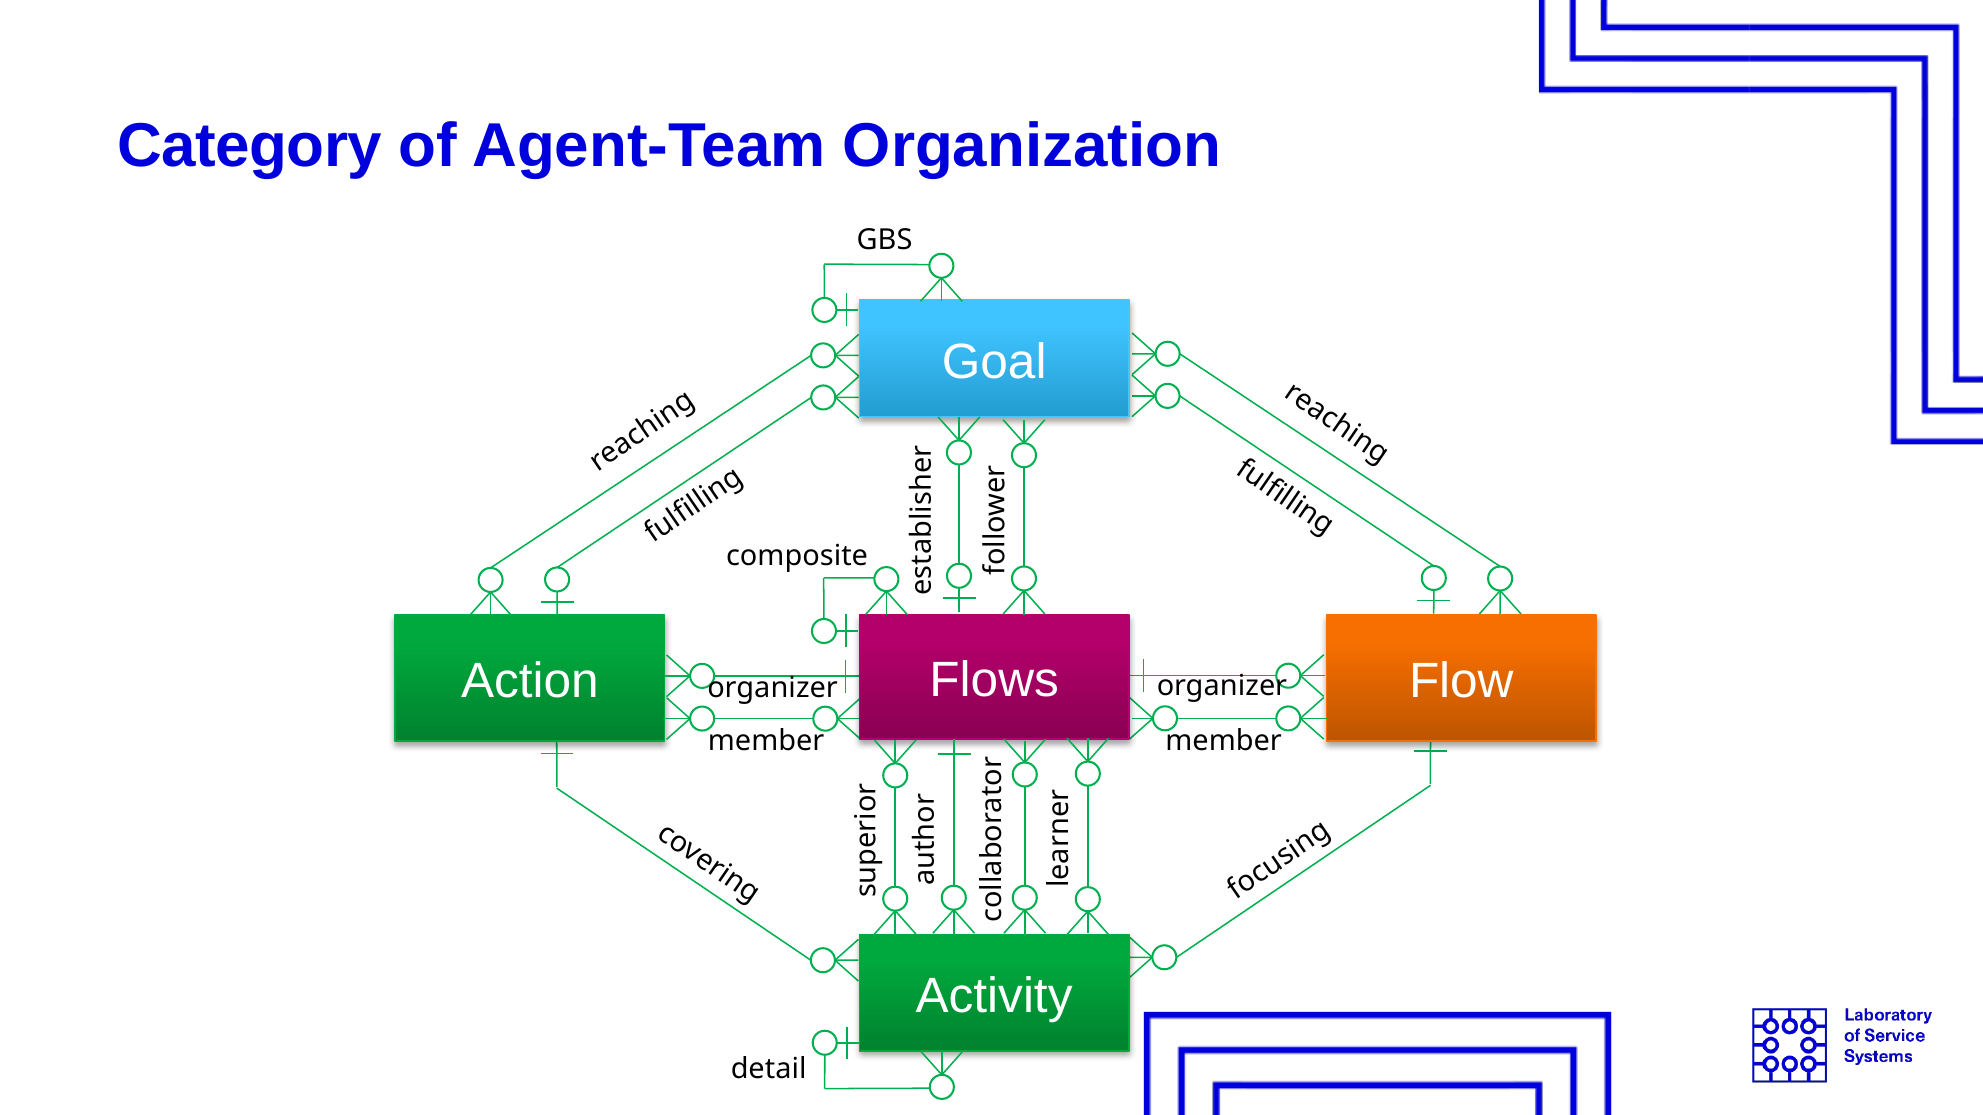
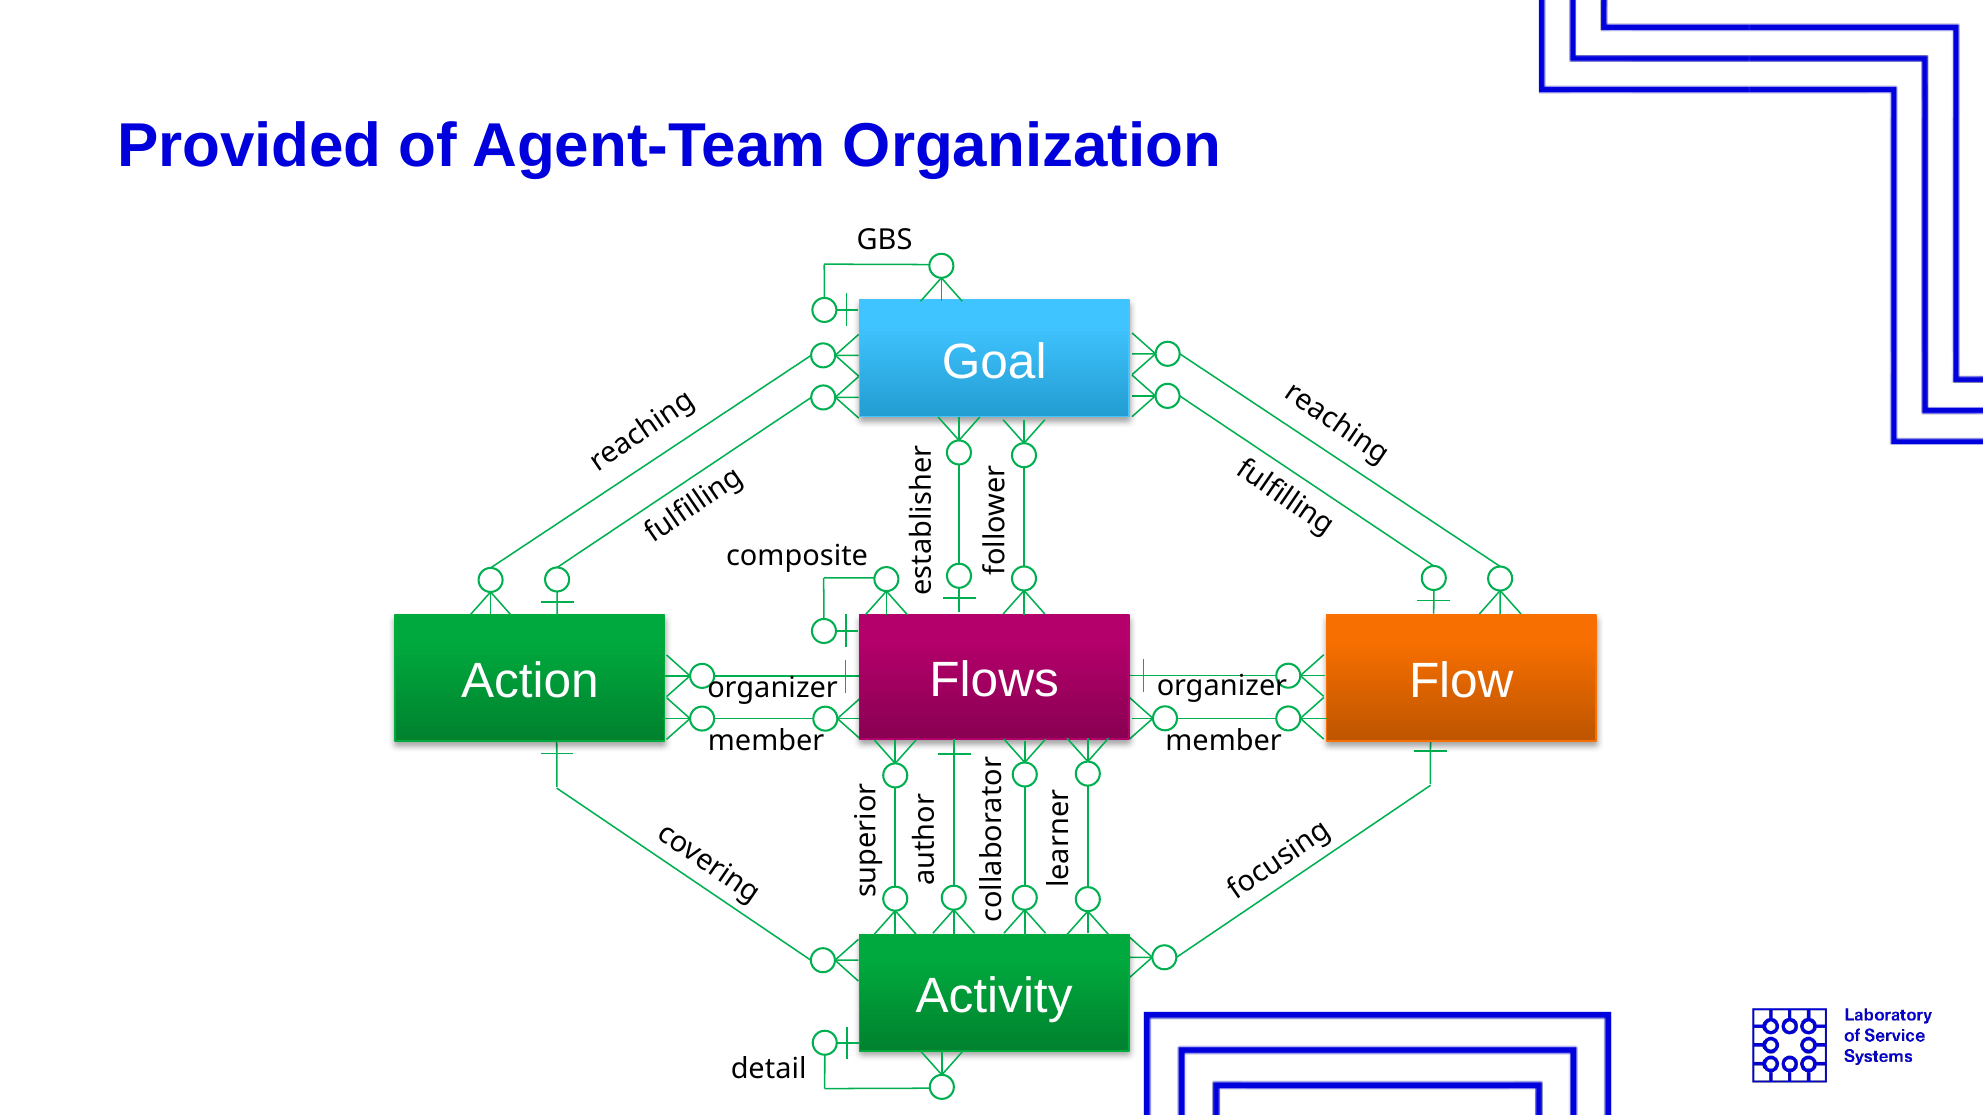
Category: Category -> Provided (249, 146)
